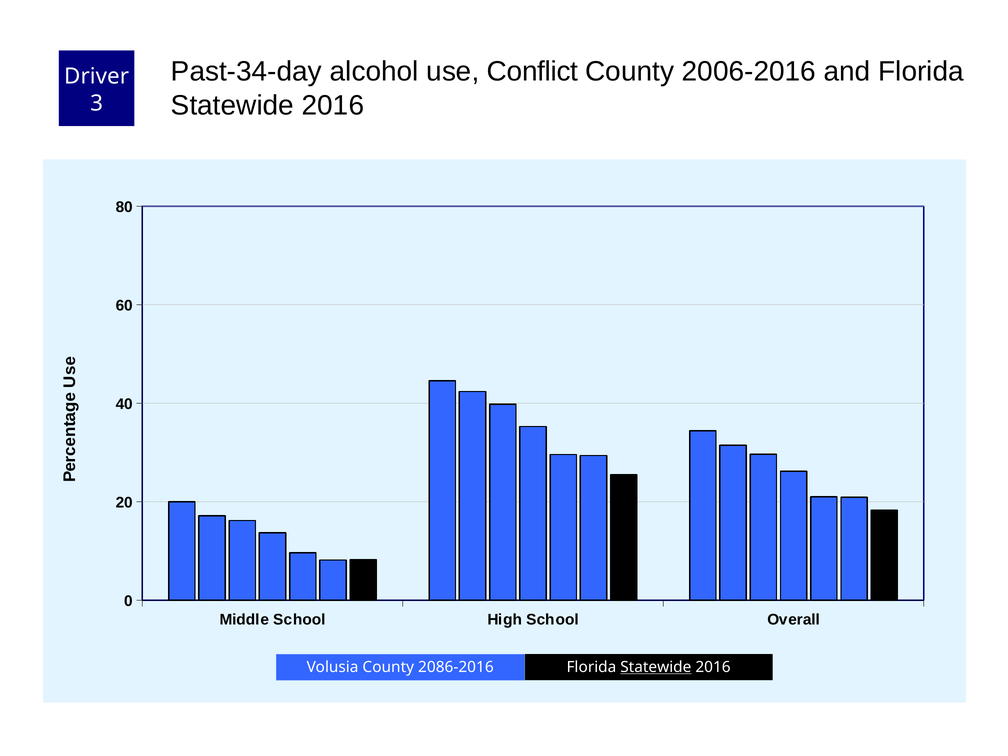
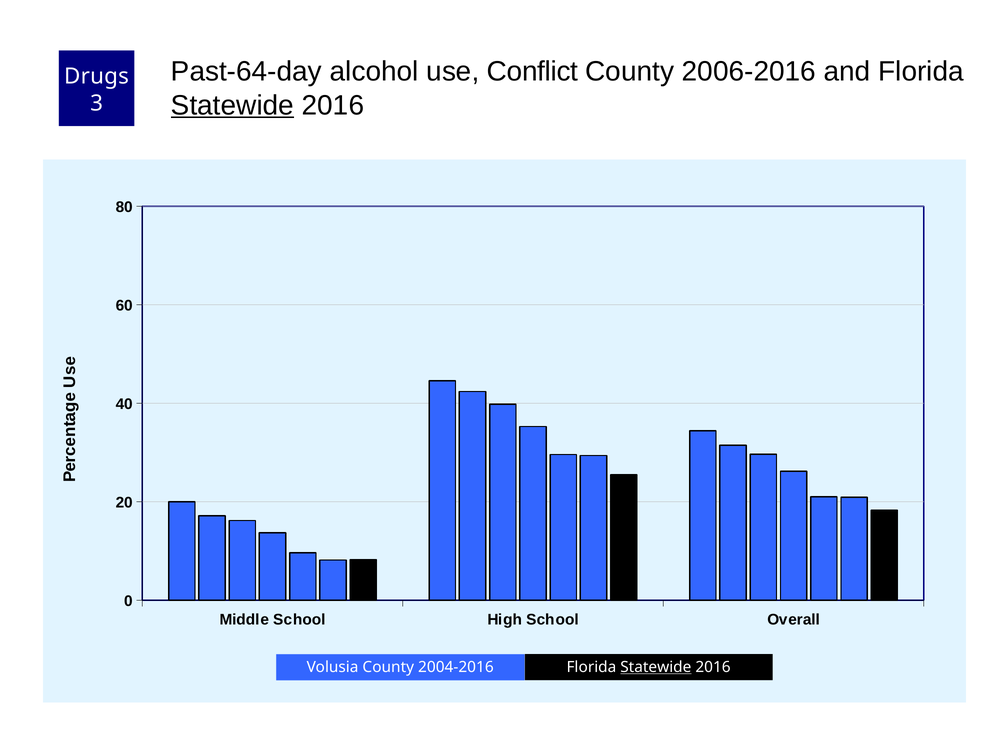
Past-34-day: Past-34-day -> Past-64-day (246, 72)
Driver: Driver -> Drugs (97, 76)
Statewide underline: none -> present (232, 105)
2086-2016: 2086-2016 -> 2004-2016 (456, 667)
